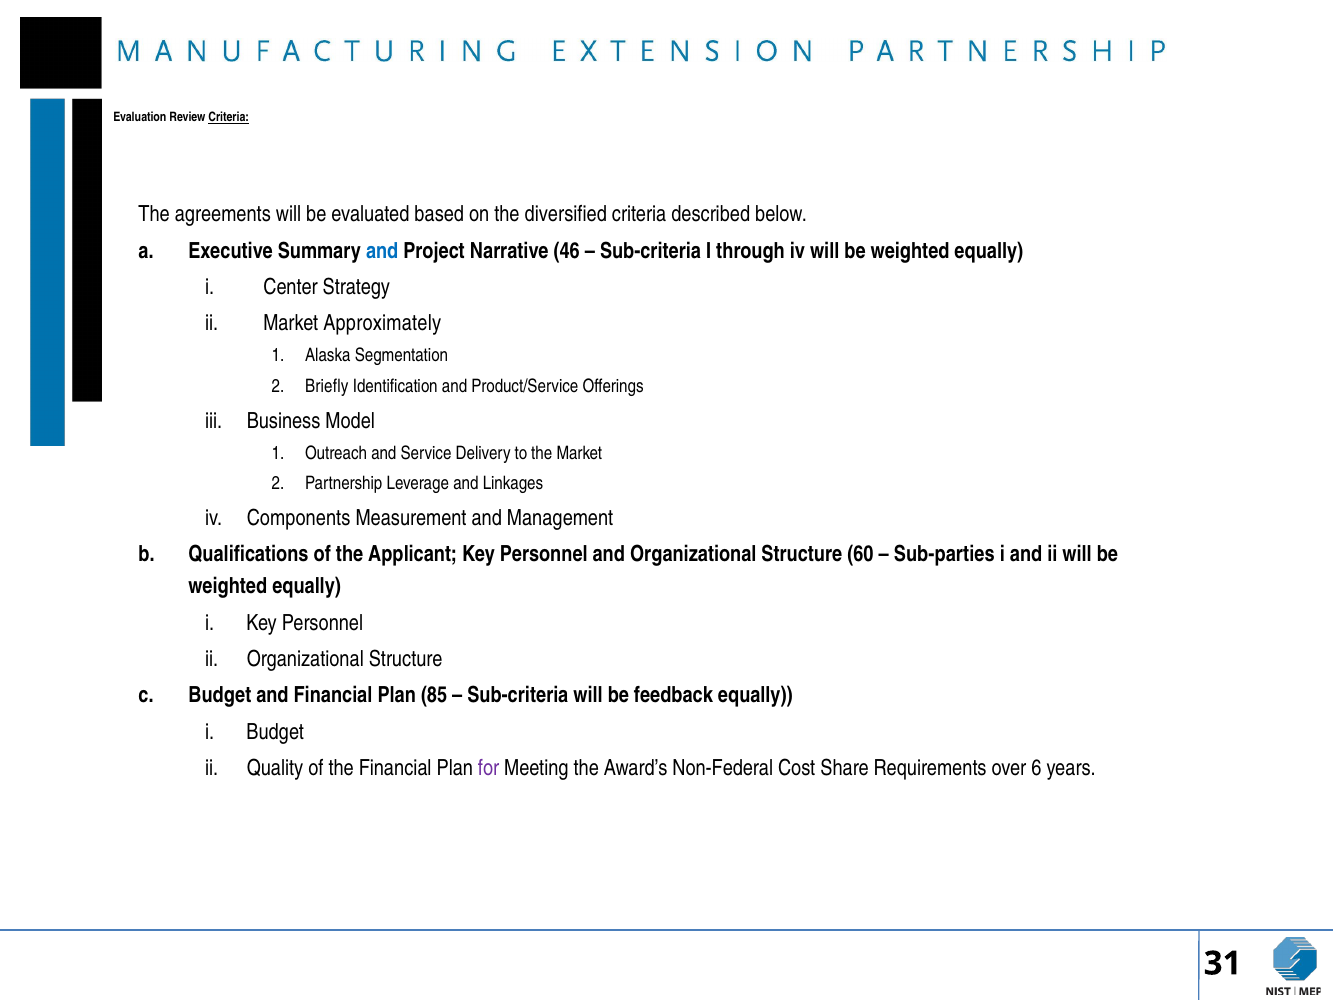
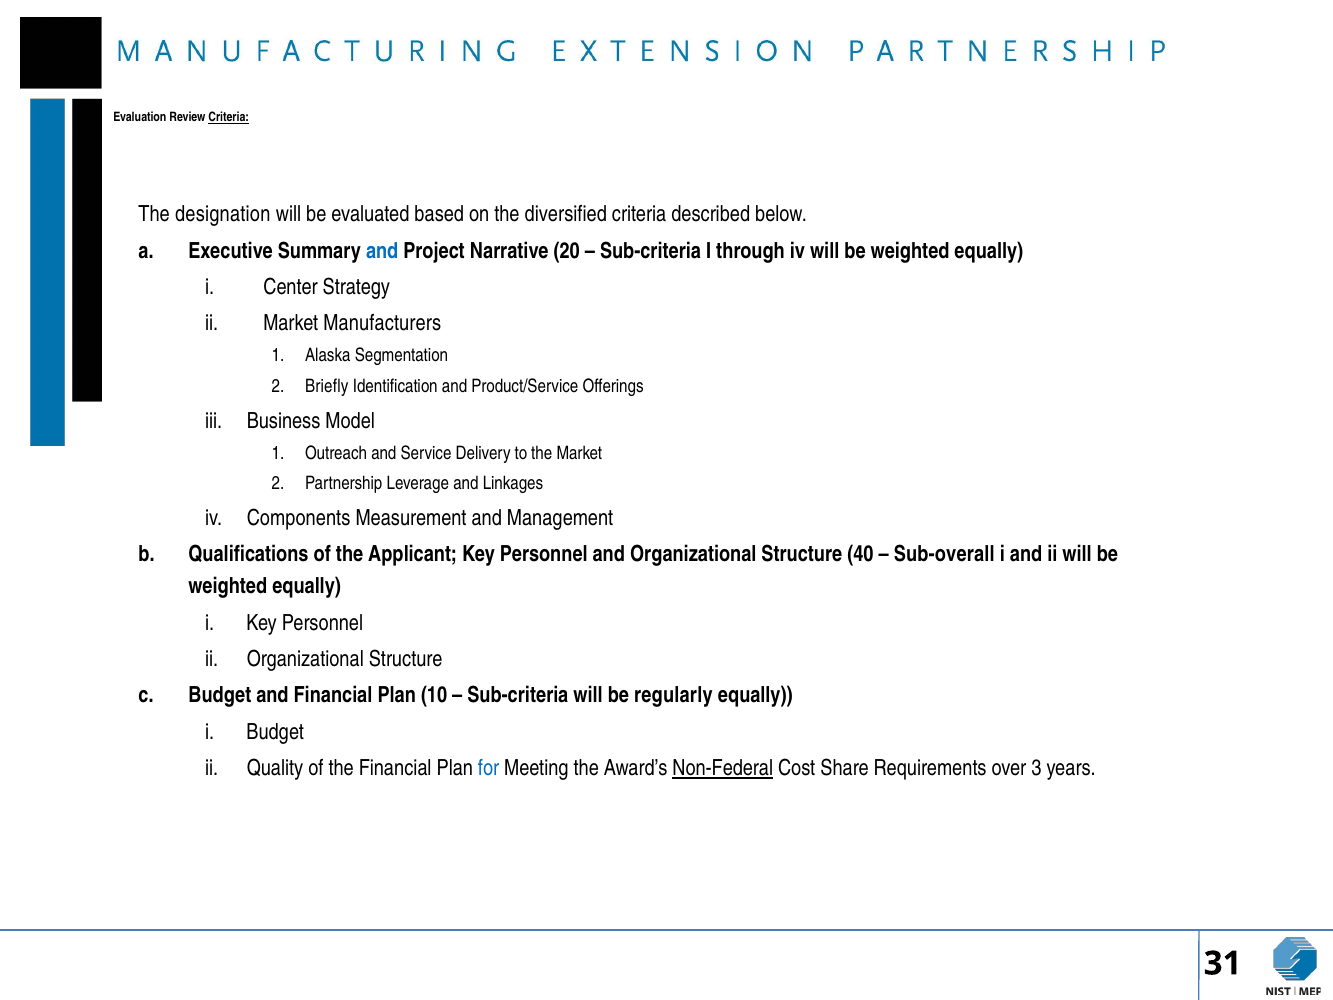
agreements: agreements -> designation (223, 214)
46: 46 -> 20 (567, 251)
Approximately: Approximately -> Manufacturers (382, 323)
60: 60 -> 40 (860, 554)
Sub-parties: Sub-parties -> Sub-overall (944, 554)
85: 85 -> 10 (434, 695)
feedback: feedback -> regularly (673, 695)
for colour: purple -> blue (489, 768)
Non-Federal underline: none -> present (723, 768)
6: 6 -> 3 (1036, 768)
